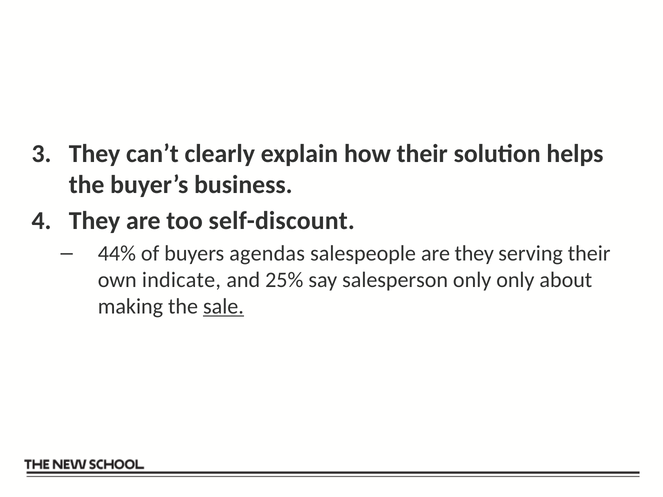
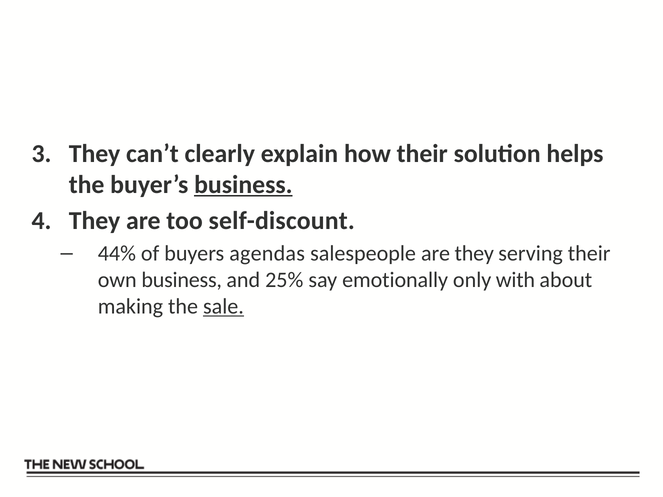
business underline: none -> present (243, 185)
own indicate: indicate -> business (182, 280)
salesperson: salesperson -> emotionally (395, 280)
only only: only -> with (515, 280)
